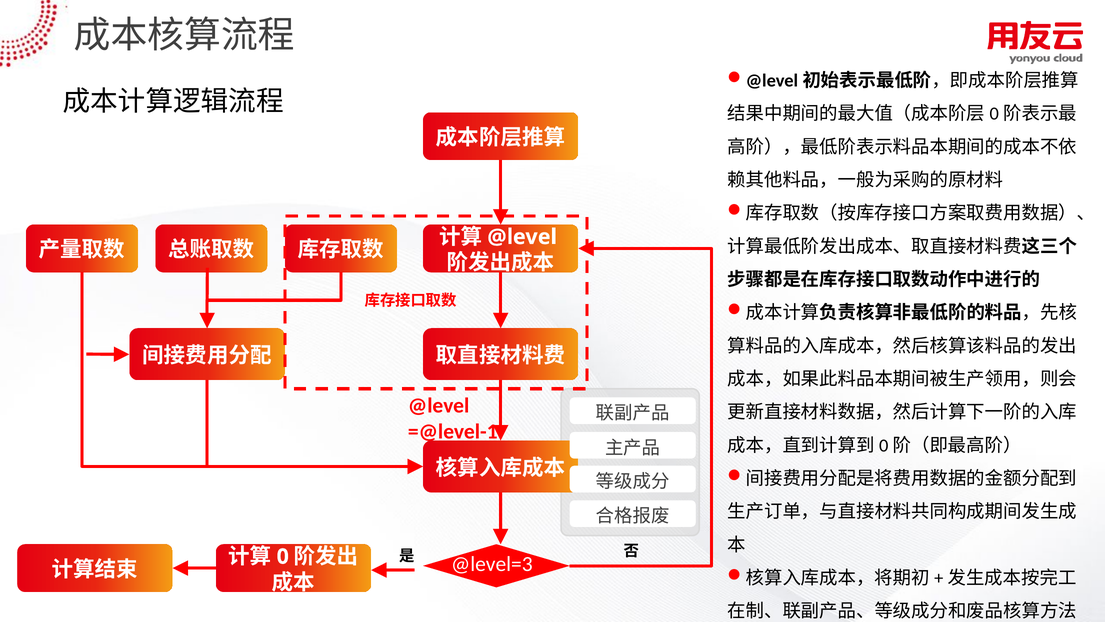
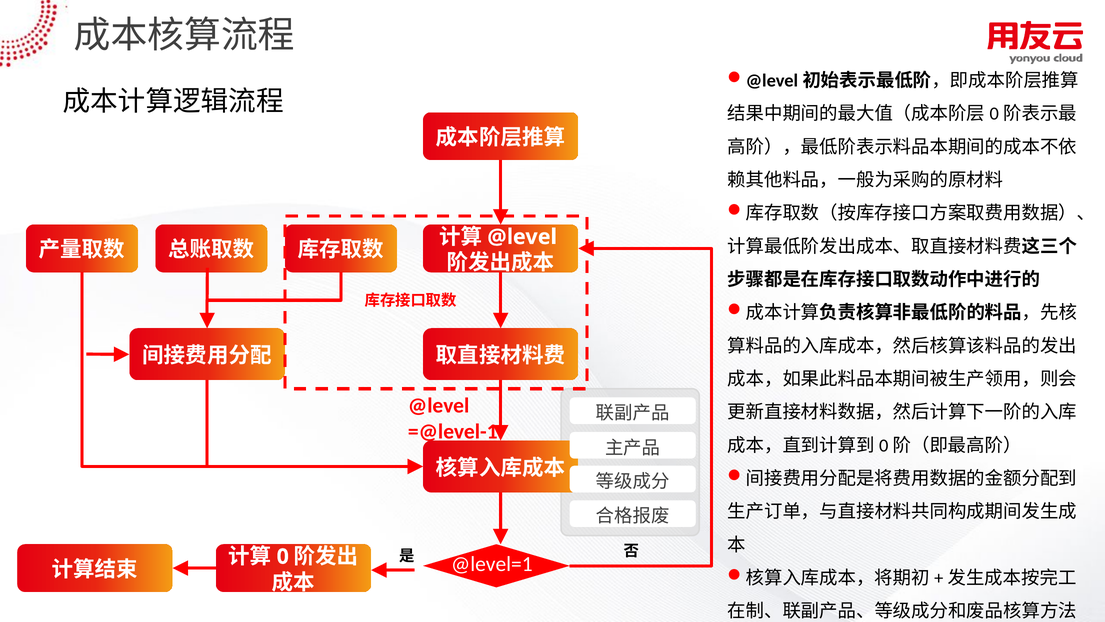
@level=3: @level=3 -> @level=1 (492, 564)
